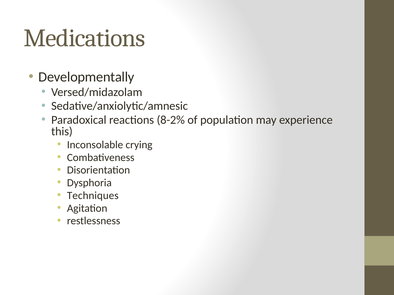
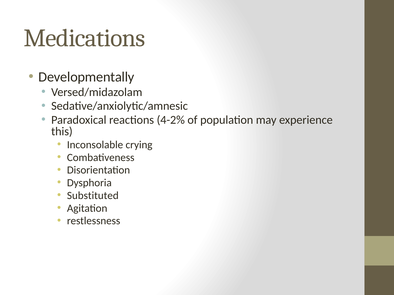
8-2%: 8-2% -> 4-2% (171, 120)
Techniques: Techniques -> Substituted (93, 196)
